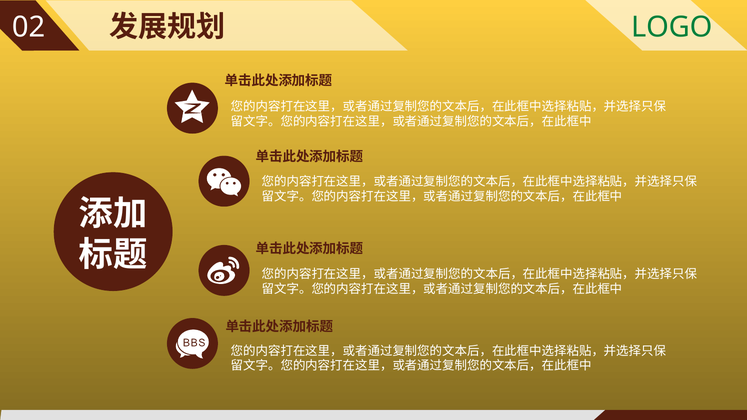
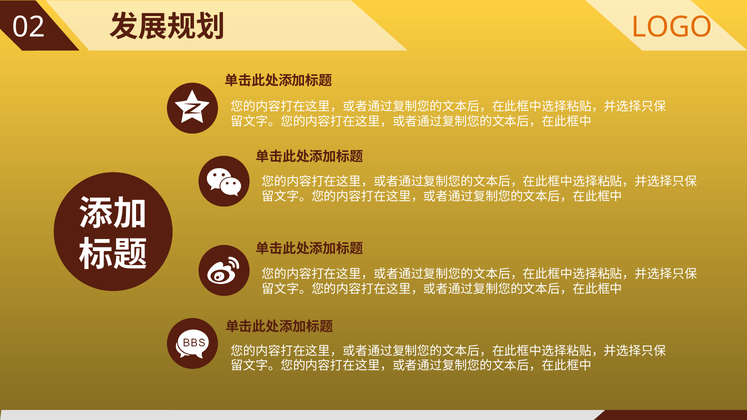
LOGO colour: green -> orange (672, 27)
